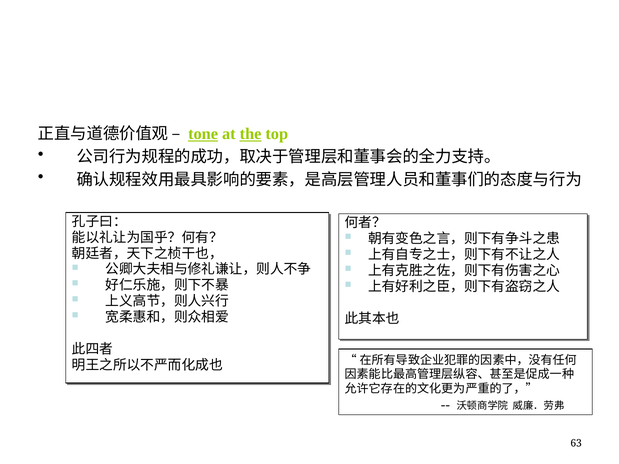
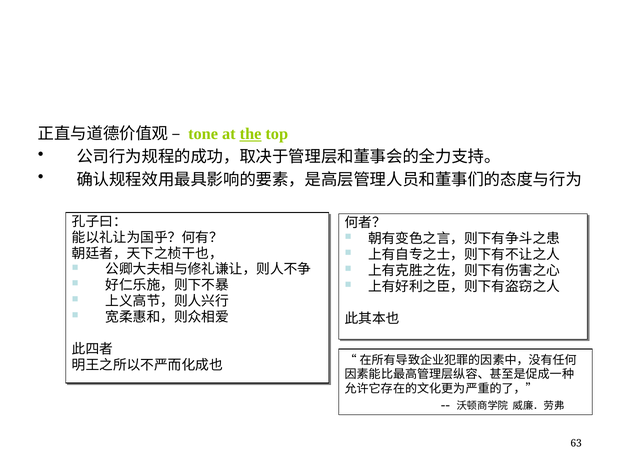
tone underline: present -> none (203, 134)
